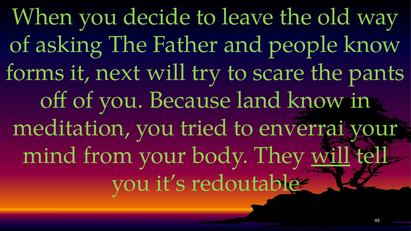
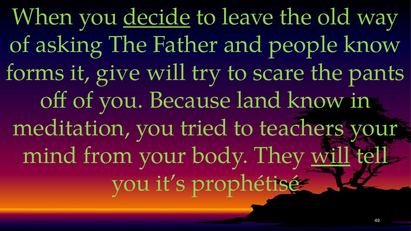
decide underline: none -> present (157, 17)
next: next -> give (118, 72)
enverrai: enverrai -> teachers (302, 128)
redoutable: redoutable -> prophétisé (245, 183)
